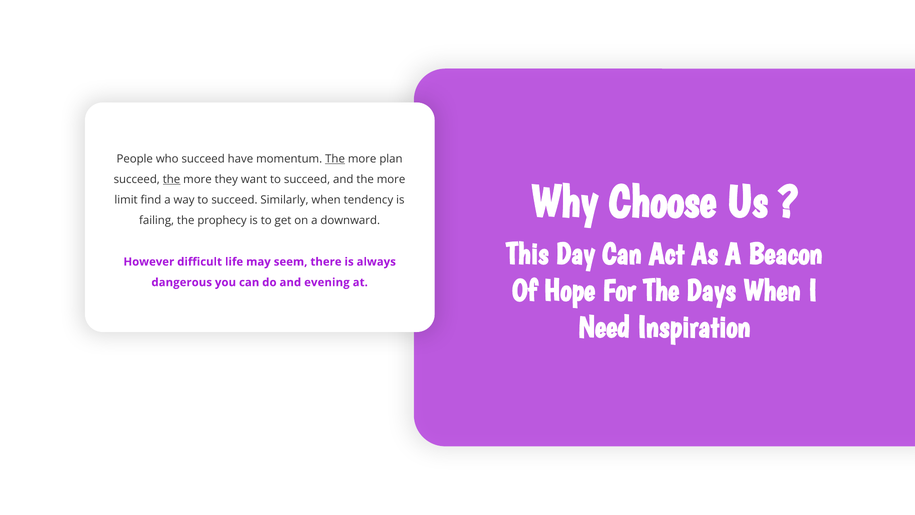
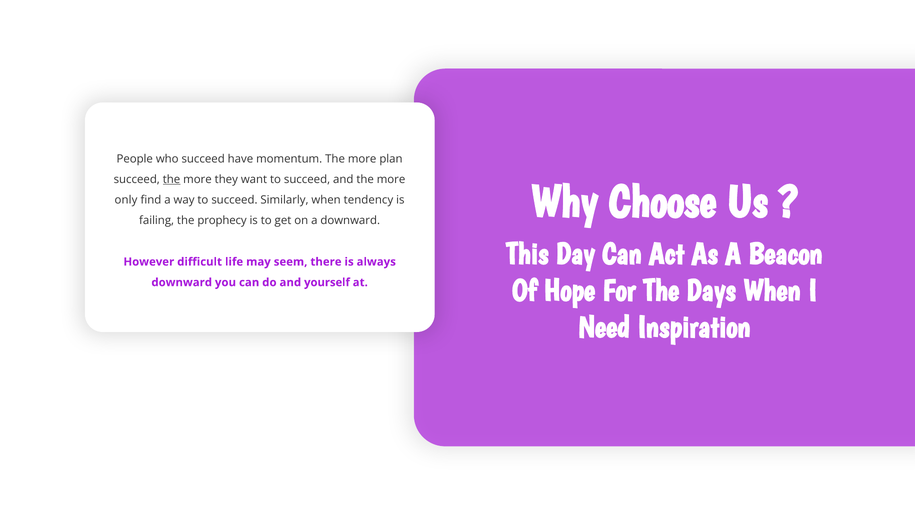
The underline: present -> none (335, 159)
limit: limit -> only (126, 200)
dangerous: dangerous -> downward (182, 282)
evening: evening -> yourself (327, 282)
